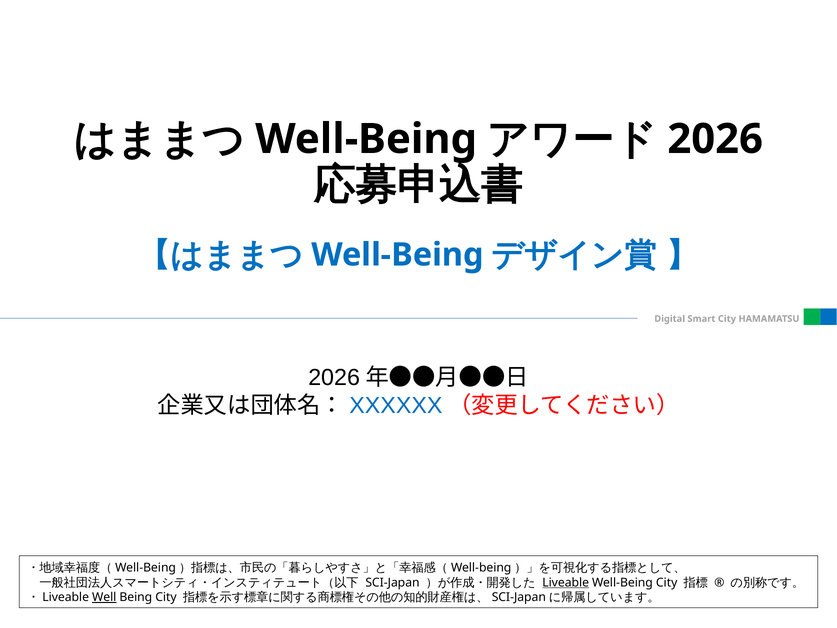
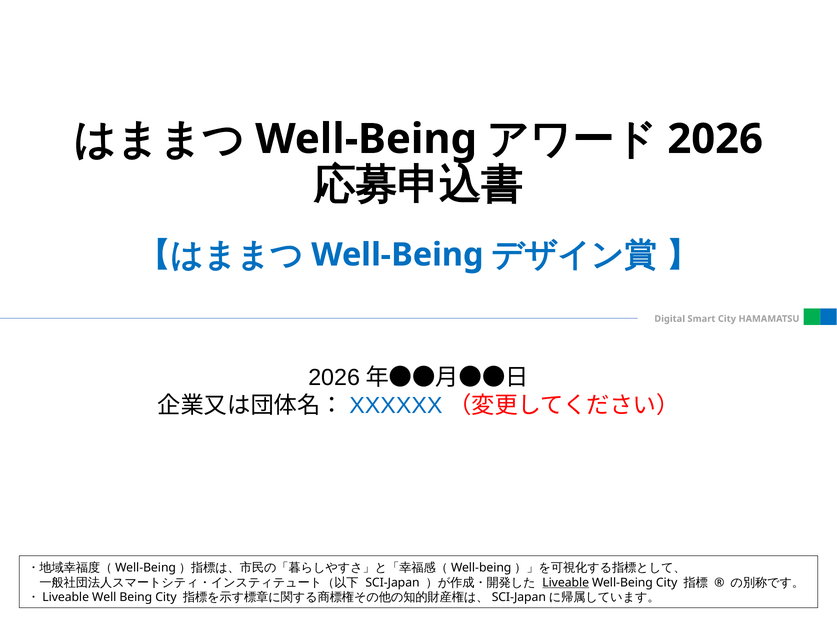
Well underline: present -> none (104, 597)
